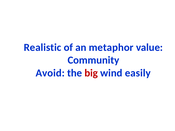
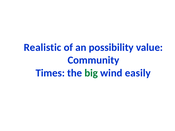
metaphor: metaphor -> possibility (111, 47)
Avoid: Avoid -> Times (50, 73)
big colour: red -> green (91, 73)
